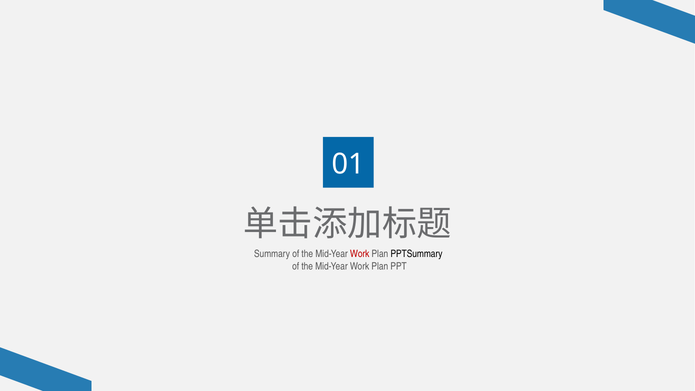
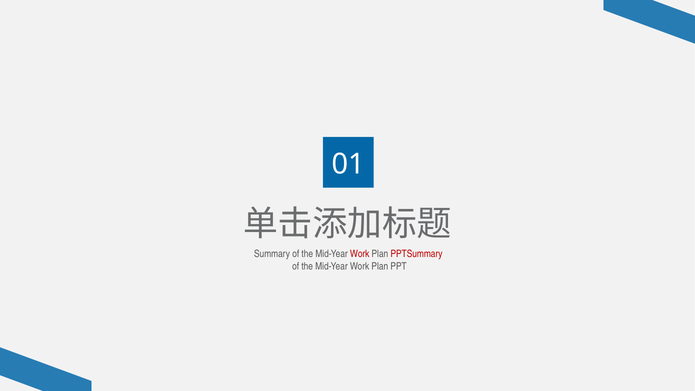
PPTSummary colour: black -> red (416, 254)
